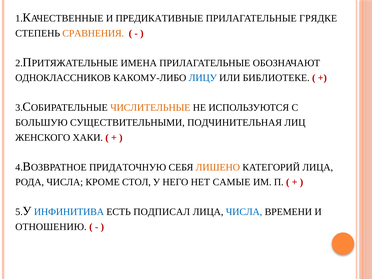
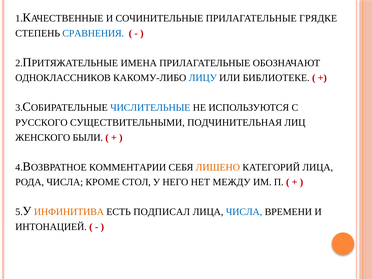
ПРЕДИКАТИВНЫЕ: ПРЕДИКАТИВНЫЕ -> СОЧИНИТЕЛЬНЫЕ (159, 18)
СРАВНЕНИЯ colour: orange -> blue (93, 33)
ЧИСЛИТЕЛЬНЫЕ colour: orange -> blue (150, 108)
БОЛЬШУЮ: БОЛЬШУЮ -> РУССКОГО (41, 123)
ХАКИ: ХАКИ -> БЫЛИ (88, 137)
ПРИДАТОЧНУЮ: ПРИДАТОЧНУЮ -> КОММЕНТАРИИ (128, 167)
САМЫЕ: САМЫЕ -> МЕЖДУ (232, 182)
ИНФИНИТИВА colour: blue -> orange (69, 212)
ОТНОШЕНИЮ: ОТНОШЕНИЮ -> ИНТОНАЦИЕЙ (51, 227)
